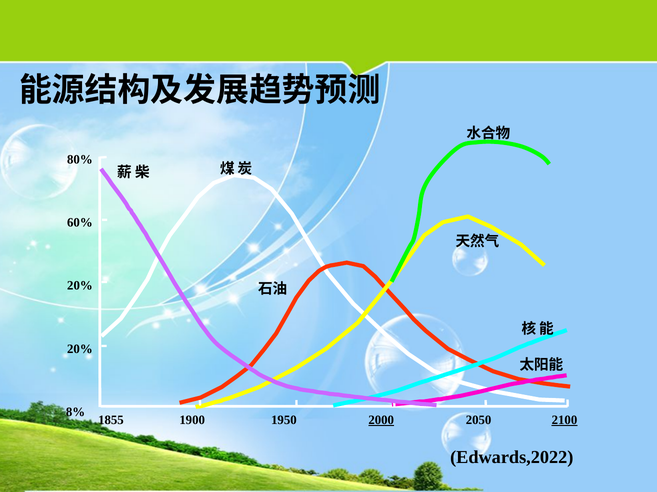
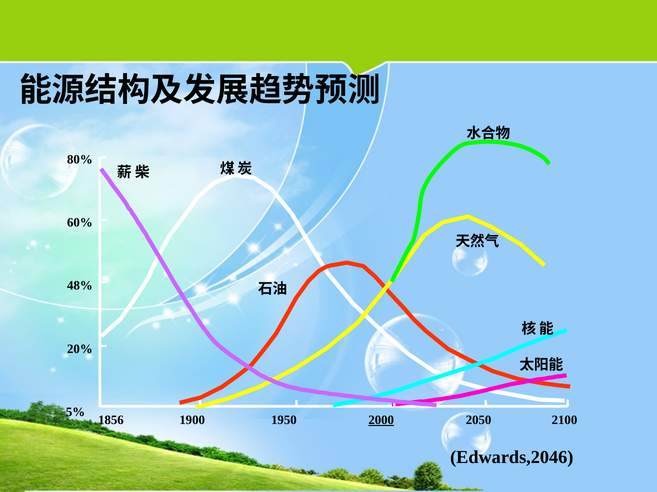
20%: 20% -> 48% (80, 286)
8%: 8% -> 5% (75, 412)
1855: 1855 -> 1856 (111, 421)
2100 underline: present -> none (564, 421)
Edwards,2022: Edwards,2022 -> Edwards,2046 (512, 458)
